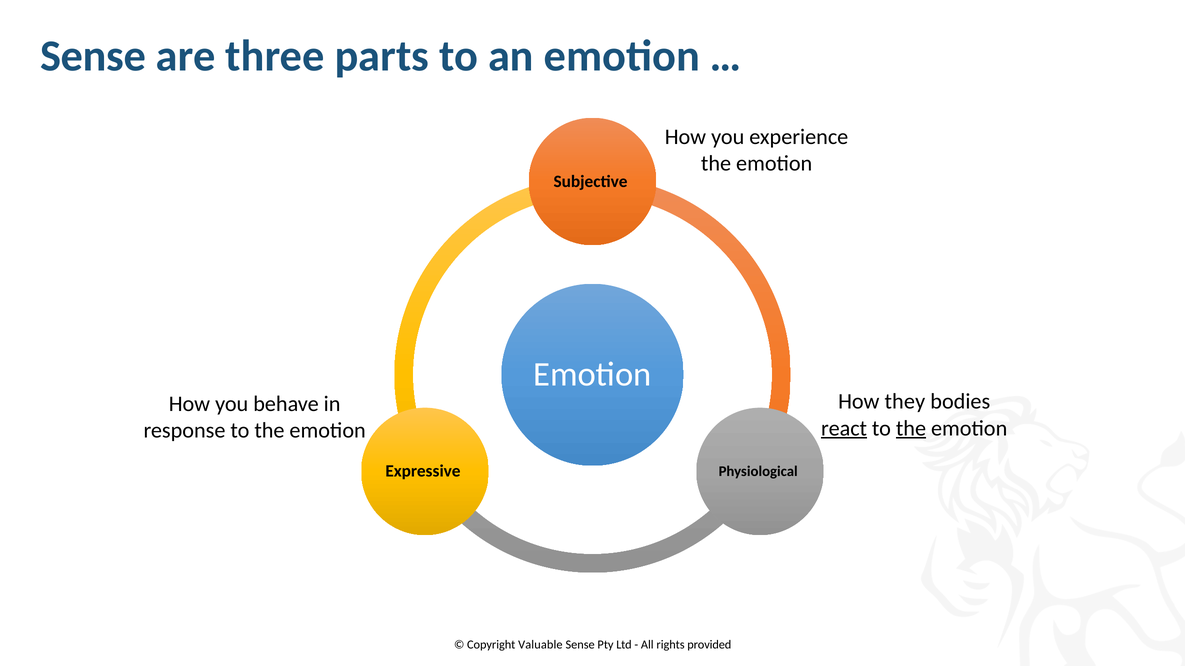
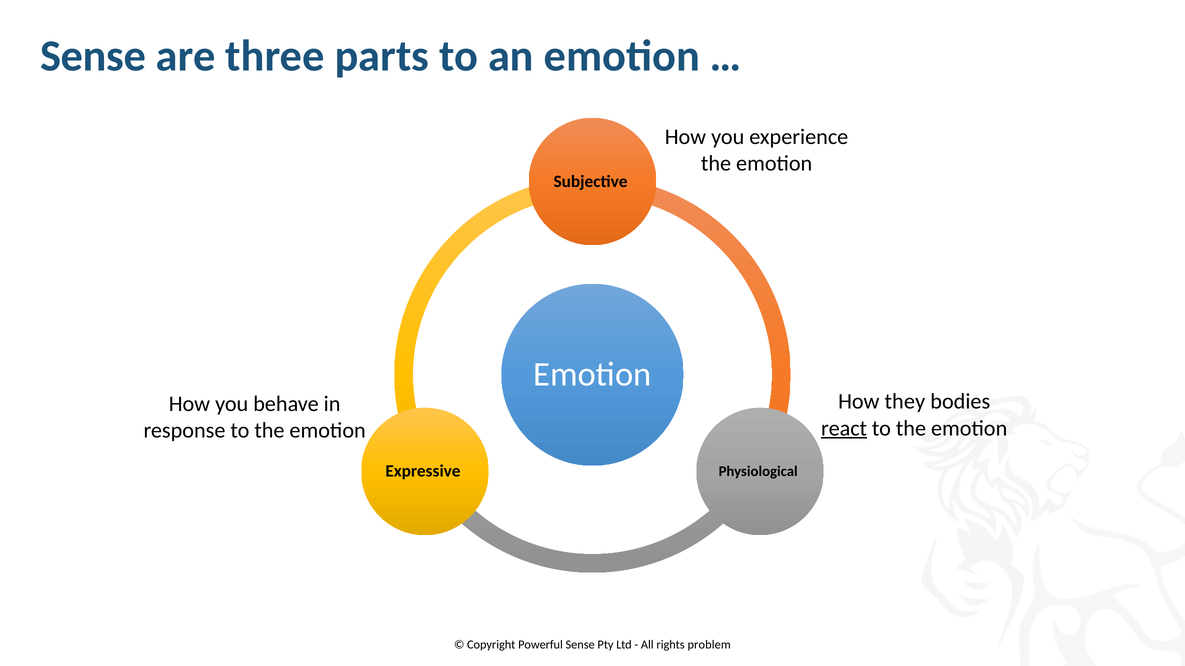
the underline: present -> none (911, 429)
Valuable: Valuable -> Powerful (541, 645)
provided: provided -> problem (709, 645)
